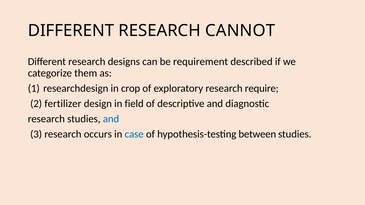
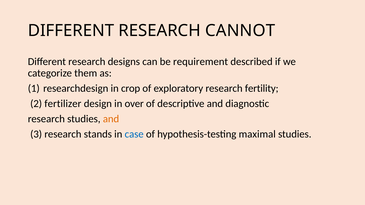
require: require -> fertility (262, 89)
field: field -> over (134, 104)
and colour: blue -> orange (111, 119)
occurs: occurs -> stands (98, 134)
between: between -> maximal (257, 134)
